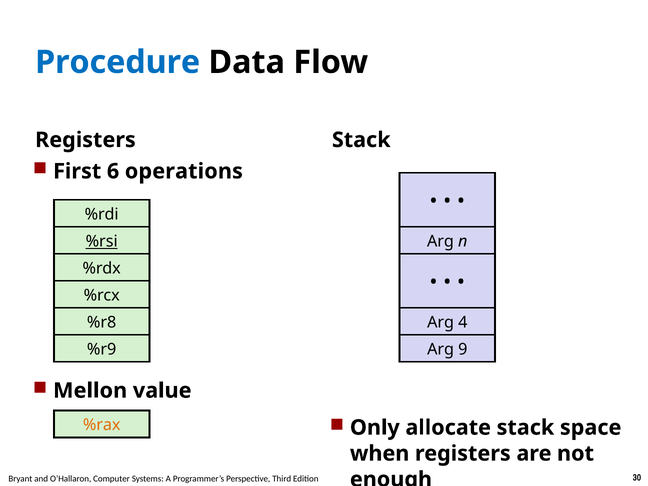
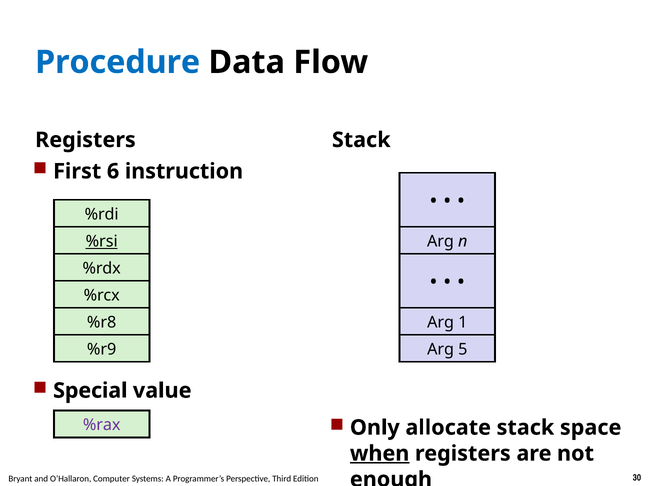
operations: operations -> instruction (184, 171)
4: 4 -> 1 (463, 322)
9: 9 -> 5 (463, 349)
Mellon: Mellon -> Special (90, 391)
%rax colour: orange -> purple (102, 425)
when underline: none -> present (380, 454)
